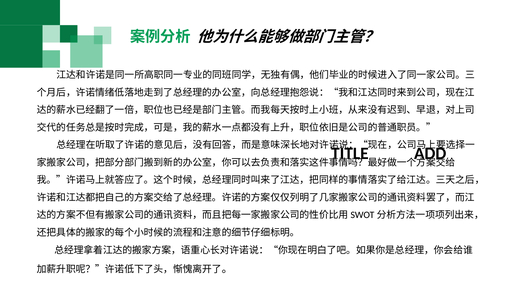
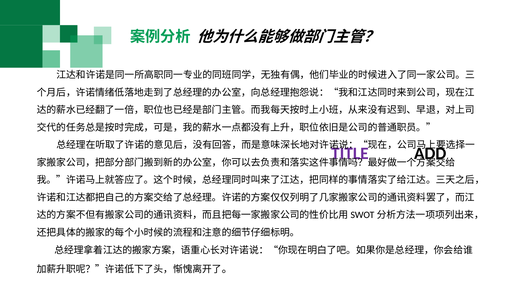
TITLE colour: black -> purple (350, 154)
